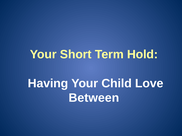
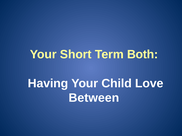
Hold: Hold -> Both (143, 55)
